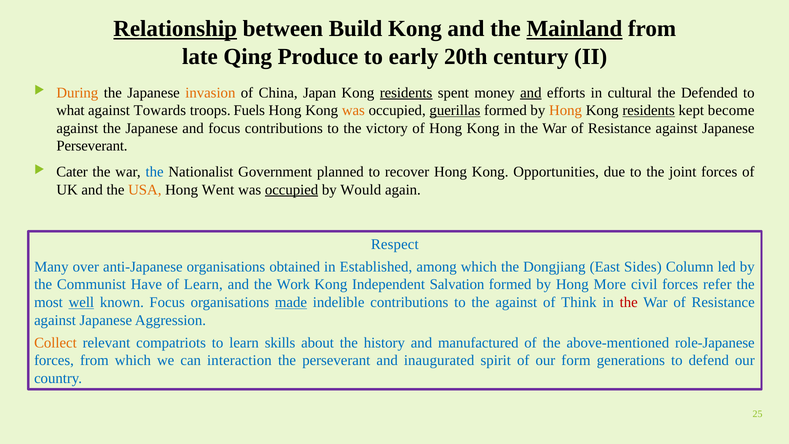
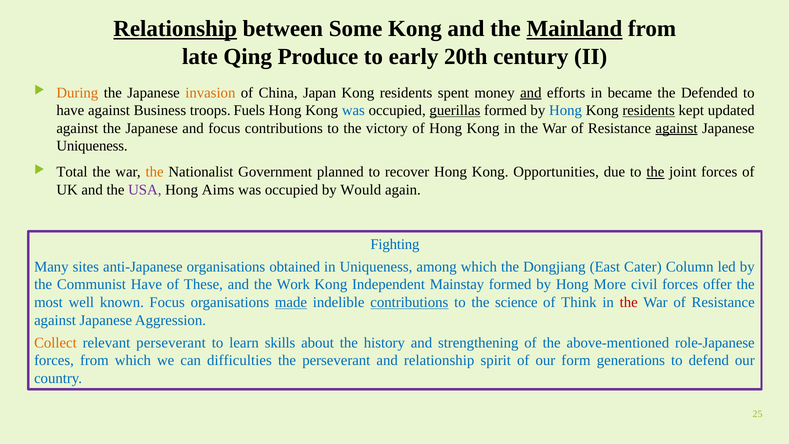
Build: Build -> Some (356, 29)
residents underline: present -> none (406, 93)
cultural: cultural -> became (630, 93)
what: what -> have (70, 110)
Towards: Towards -> Business (160, 110)
was colour: orange -> blue (353, 110)
Hong colour: orange -> blue (566, 110)
become: become -> updated (731, 110)
against underline: none -> present (677, 128)
Perseverant: Perseverant -> Uniqueness (92, 146)
Cater: Cater -> Total (72, 172)
the colour: blue -> orange (155, 172)
the underline: none -> present (655, 172)
USA colour: orange -> purple (145, 190)
Went: Went -> Aims (218, 190)
occupied underline: present -> none (292, 190)
Respect: Respect -> Fighting (395, 244)
over: over -> sites (86, 267)
in Established: Established -> Uniqueness (376, 267)
Sides: Sides -> Cater (643, 267)
of Learn: Learn -> These (203, 284)
Salvation: Salvation -> Mainstay (457, 284)
refer: refer -> offer (717, 284)
well underline: present -> none (81, 302)
contributions underline: none -> present (409, 302)
the against: against -> science (516, 302)
relevant compatriots: compatriots -> perseverant (171, 343)
manufactured: manufactured -> strengthening (478, 343)
interaction: interaction -> difficulties (239, 360)
and inaugurated: inaugurated -> relationship (439, 360)
